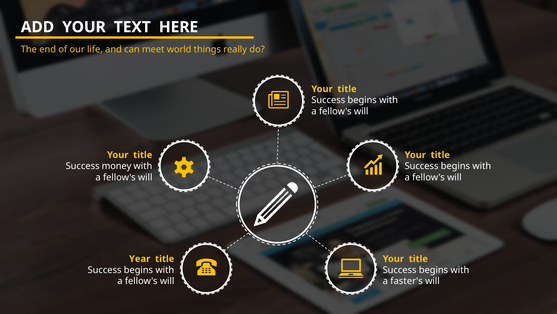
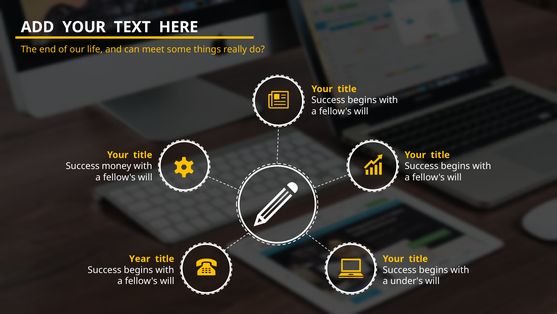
world: world -> some (179, 49)
faster's: faster's -> under's (407, 281)
